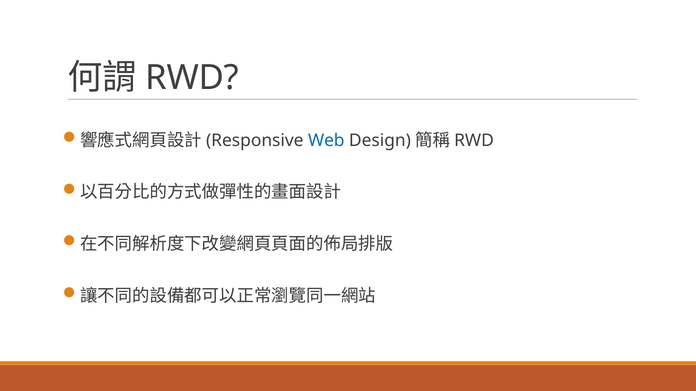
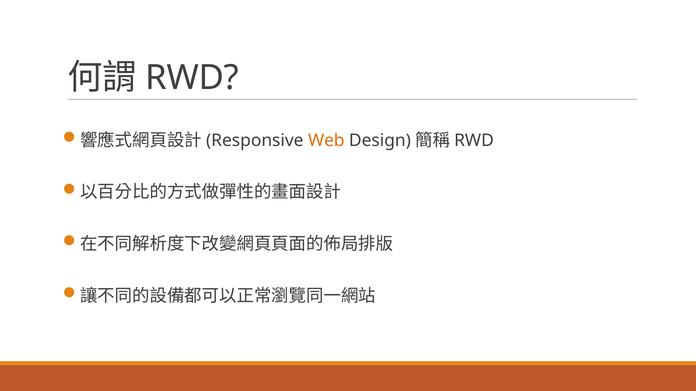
Web colour: blue -> orange (326, 141)
